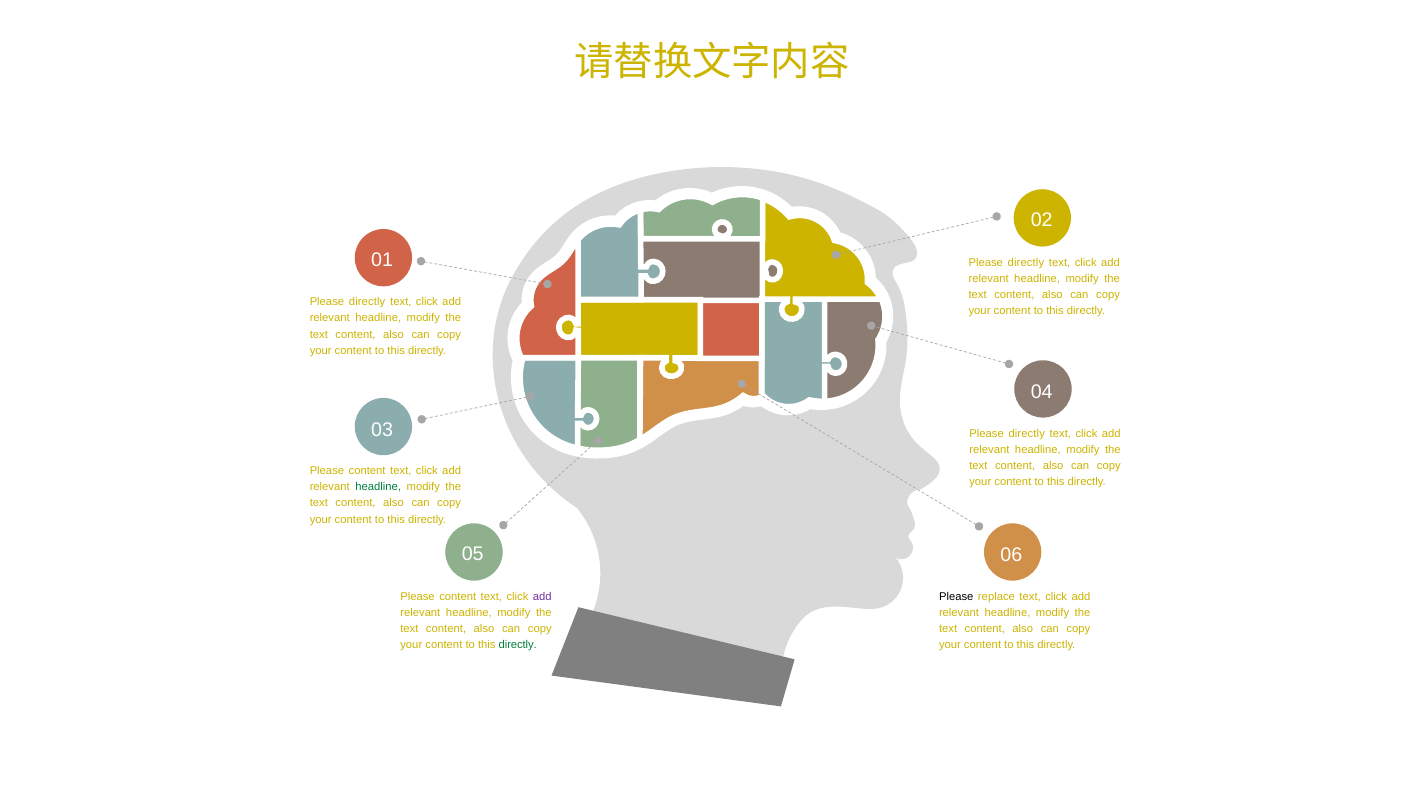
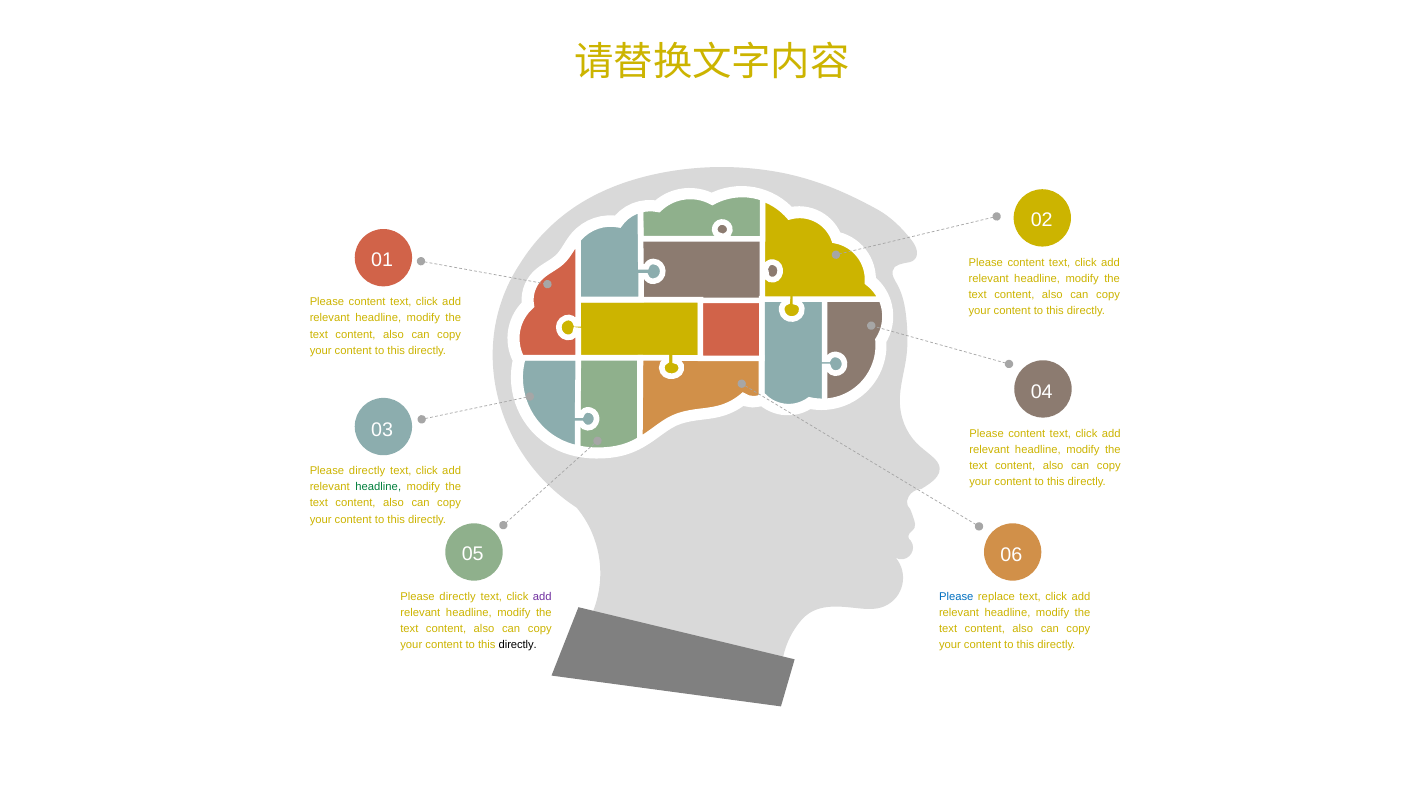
directly: directly -> content (1026, 262)
directly: directly -> content (367, 302)
directly: directly -> content (1027, 433)
content: content -> directly (367, 471)
content: content -> directly (458, 596)
Please colour: black -> blue (956, 596)
directly colour: green -> black (518, 645)
